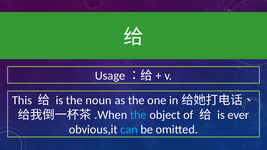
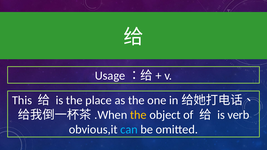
noun: noun -> place (99, 100)
the colour: light blue -> yellow (138, 115)
ever: ever -> verb (238, 115)
